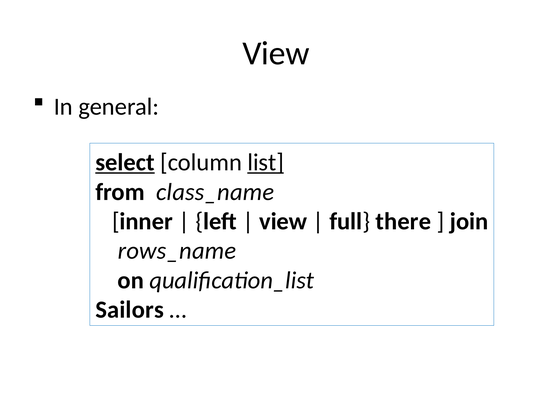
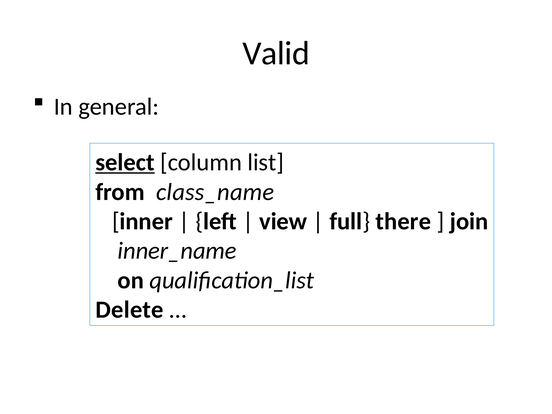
View: View -> Valid (276, 53)
list underline: present -> none (266, 162)
rows_name: rows_name -> inner_name (177, 251)
Sailors: Sailors -> Delete (130, 310)
